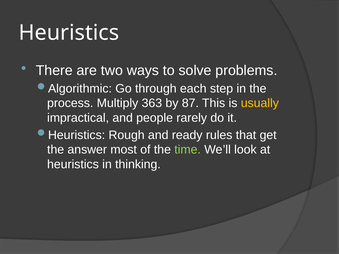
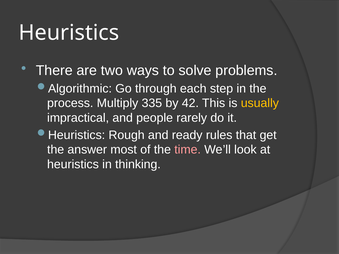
363: 363 -> 335 (152, 103)
87: 87 -> 42 (190, 103)
time colour: light green -> pink (188, 150)
